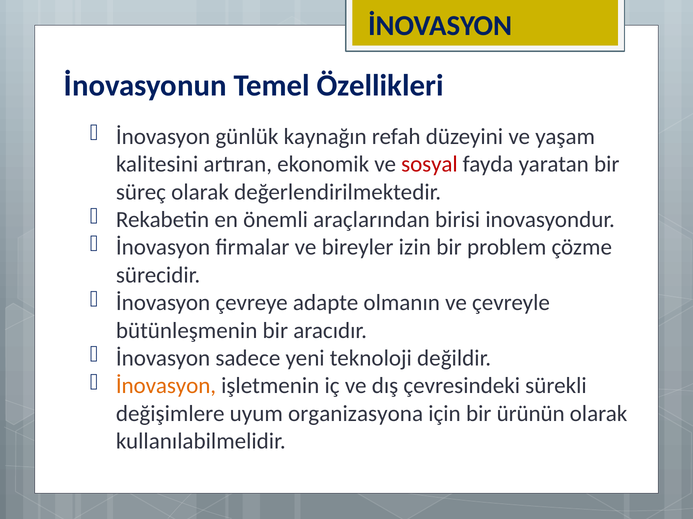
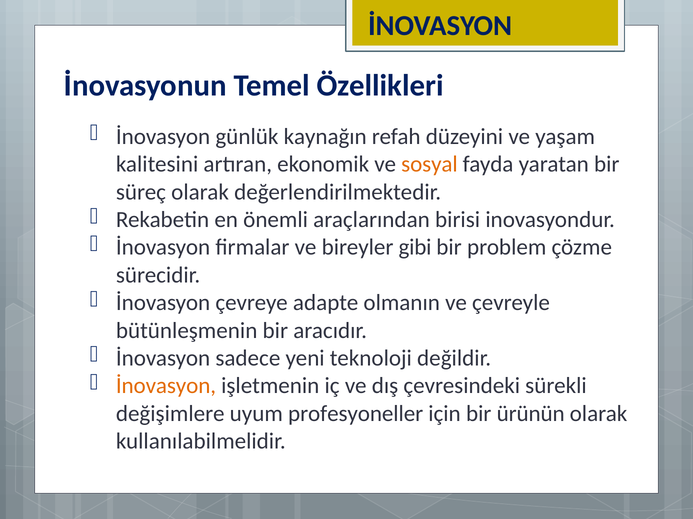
sosyal colour: red -> orange (429, 165)
izin: izin -> gibi (415, 248)
organizasyona: organizasyona -> profesyoneller (356, 414)
